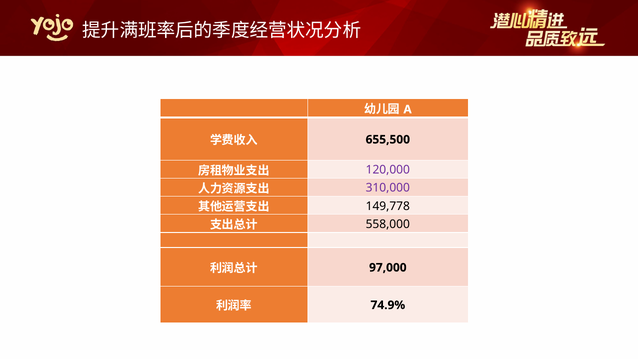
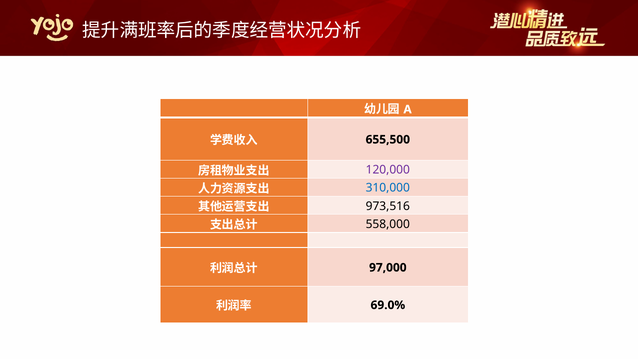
310,000 colour: purple -> blue (388, 188)
149,778: 149,778 -> 973,516 (388, 206)
74.9%: 74.9% -> 69.0% (388, 305)
